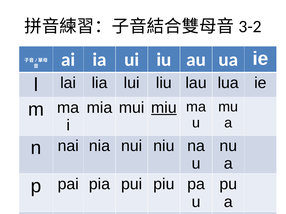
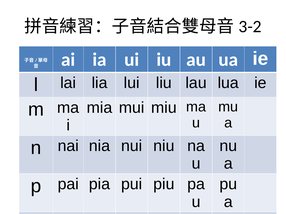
miu underline: present -> none (164, 108)
